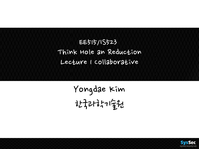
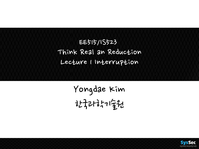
Hole: Hole -> Real (87, 52)
Collaborative: Collaborative -> Interruption (116, 62)
